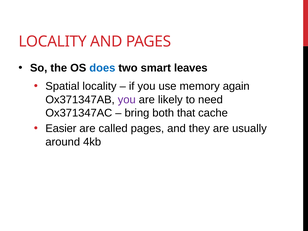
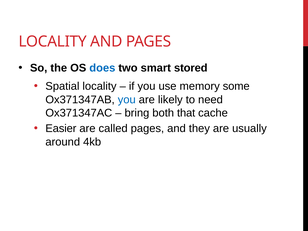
leaves: leaves -> stored (191, 68)
again: again -> some (236, 86)
you colour: purple -> blue (127, 100)
